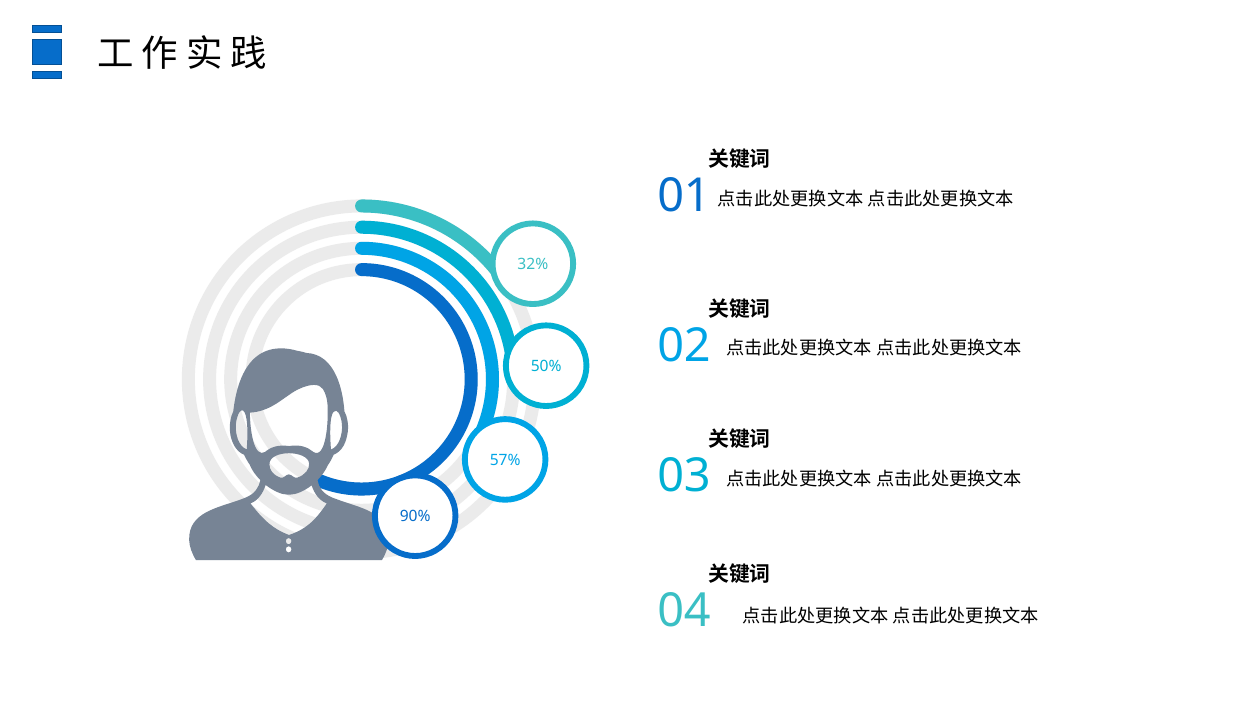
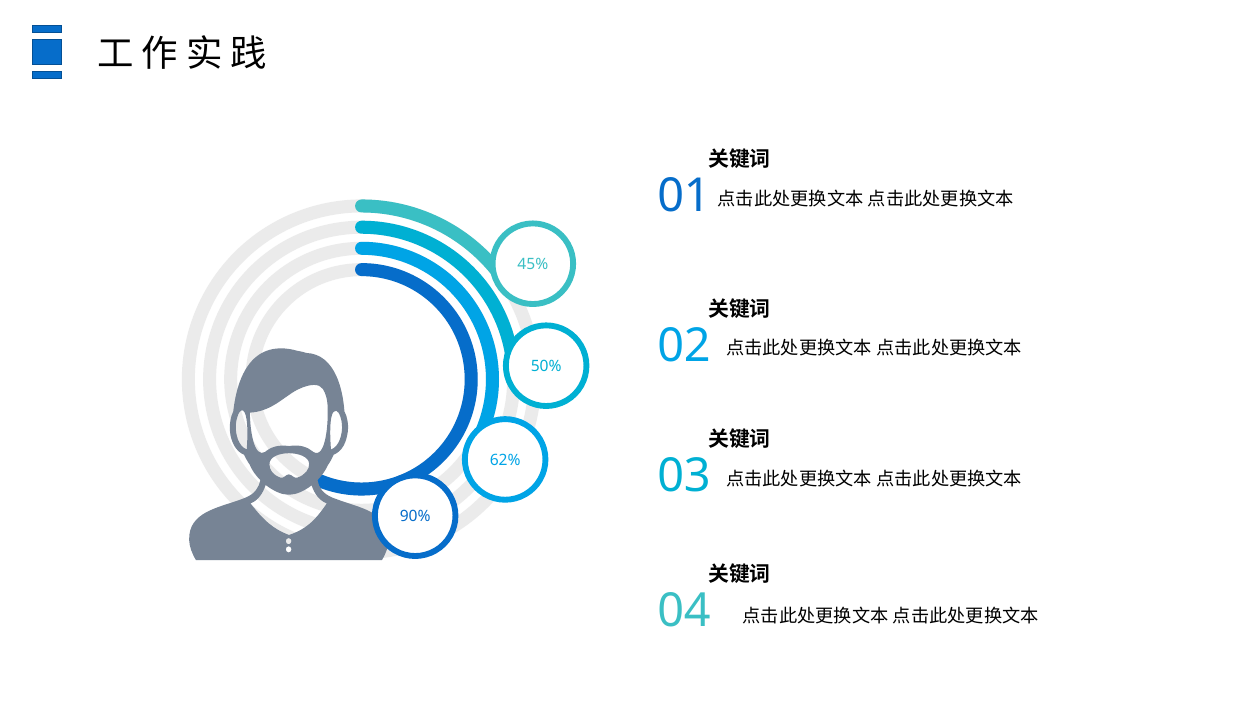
32%: 32% -> 45% (533, 265)
57%: 57% -> 62% (505, 460)
